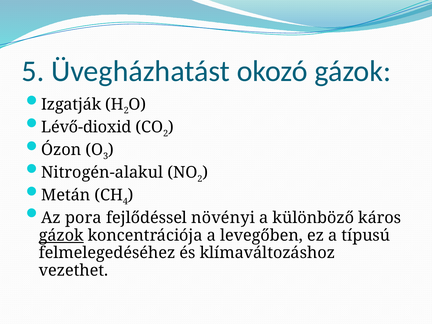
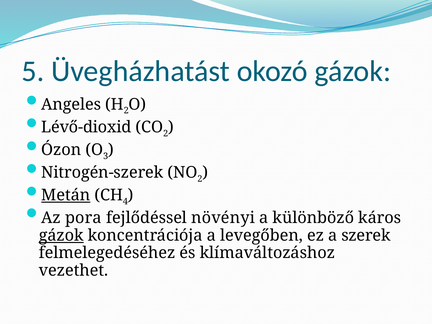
Izgatják: Izgatják -> Angeles (71, 104)
Nitrogén-alakul: Nitrogén-alakul -> Nitrogén-szerek (102, 173)
Metán underline: none -> present (66, 195)
típusú: típusú -> szerek (366, 235)
